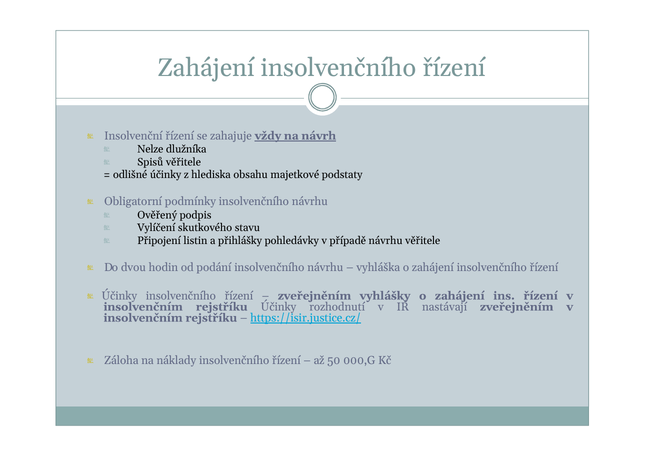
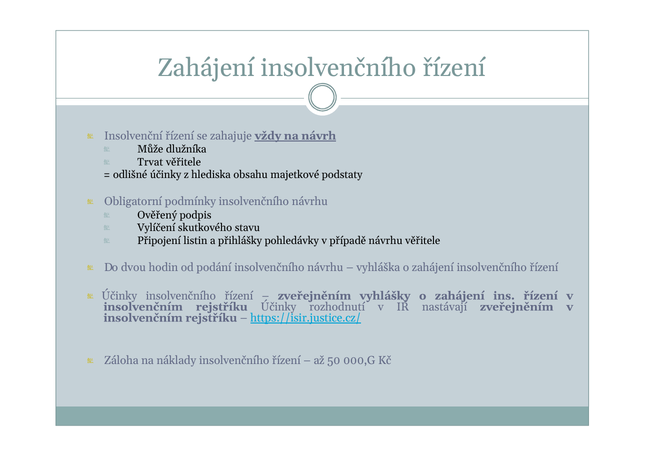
Nelze: Nelze -> Může (150, 149)
Spisů: Spisů -> Trvat (150, 162)
